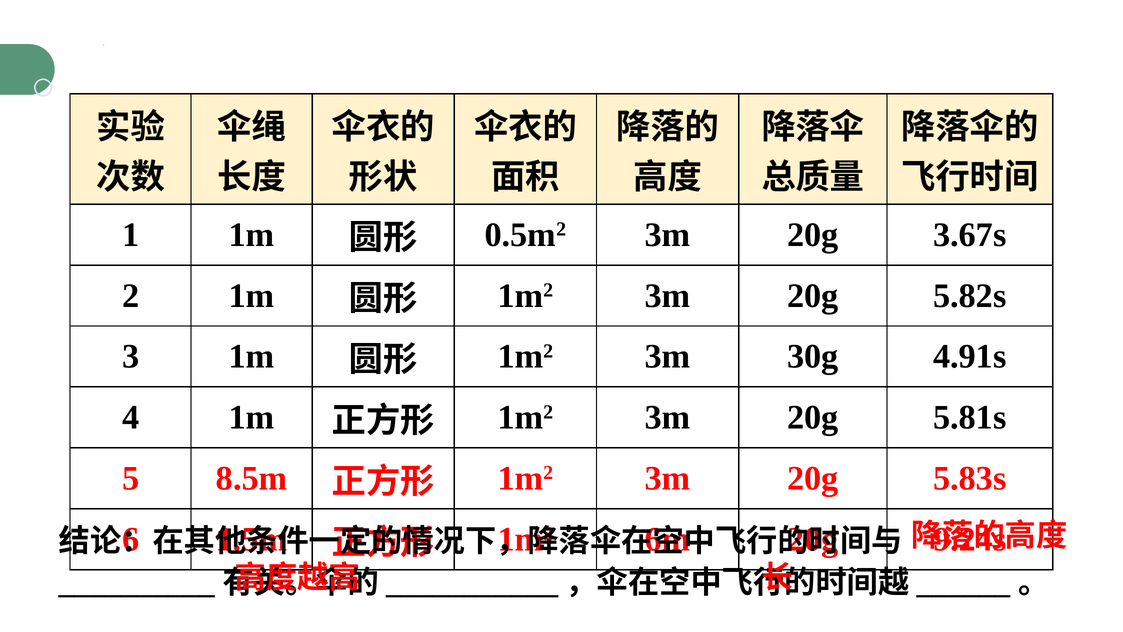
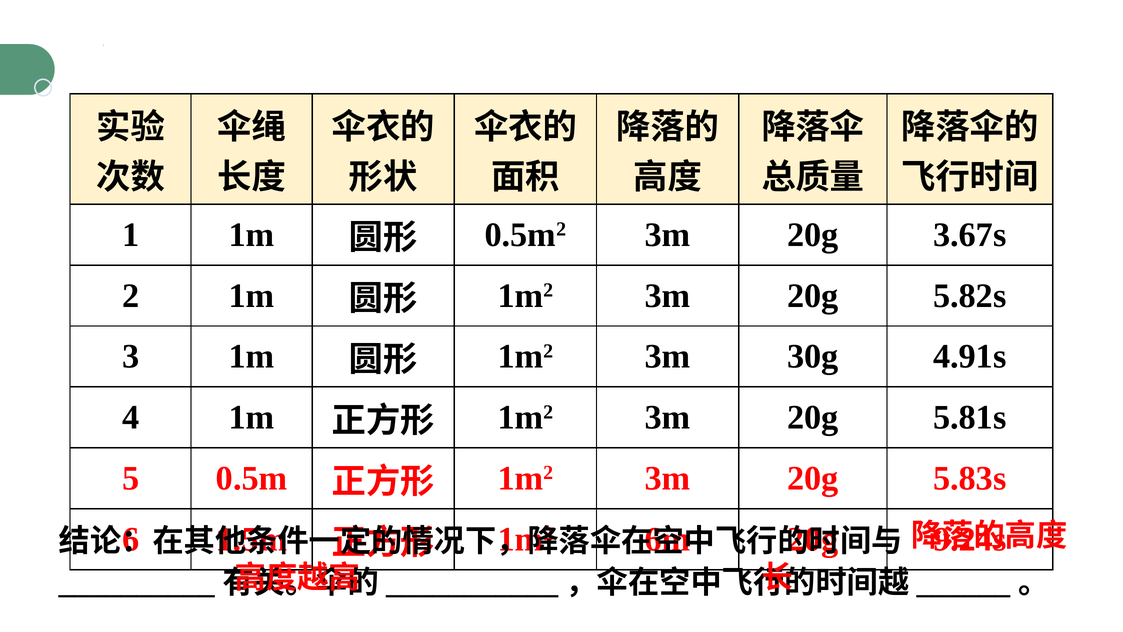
8.5m: 8.5m -> 0.5m (252, 478)
